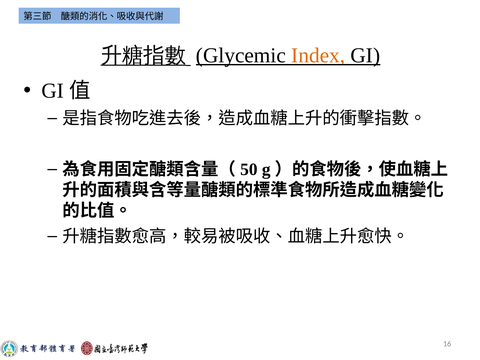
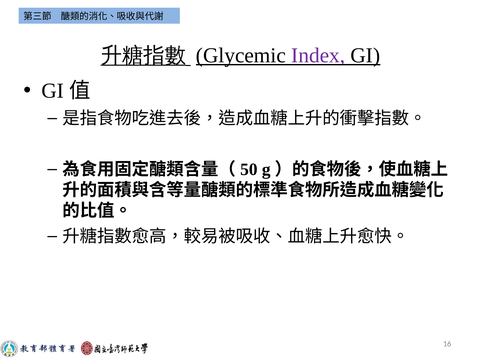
Index colour: orange -> purple (318, 55)
